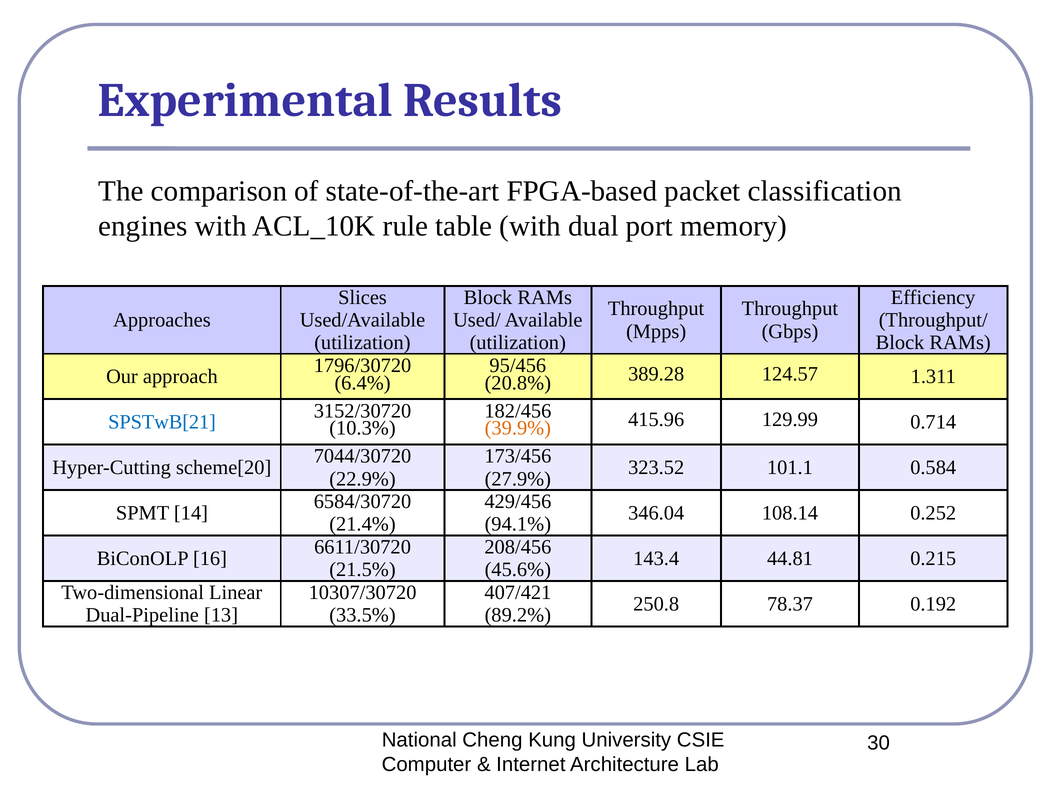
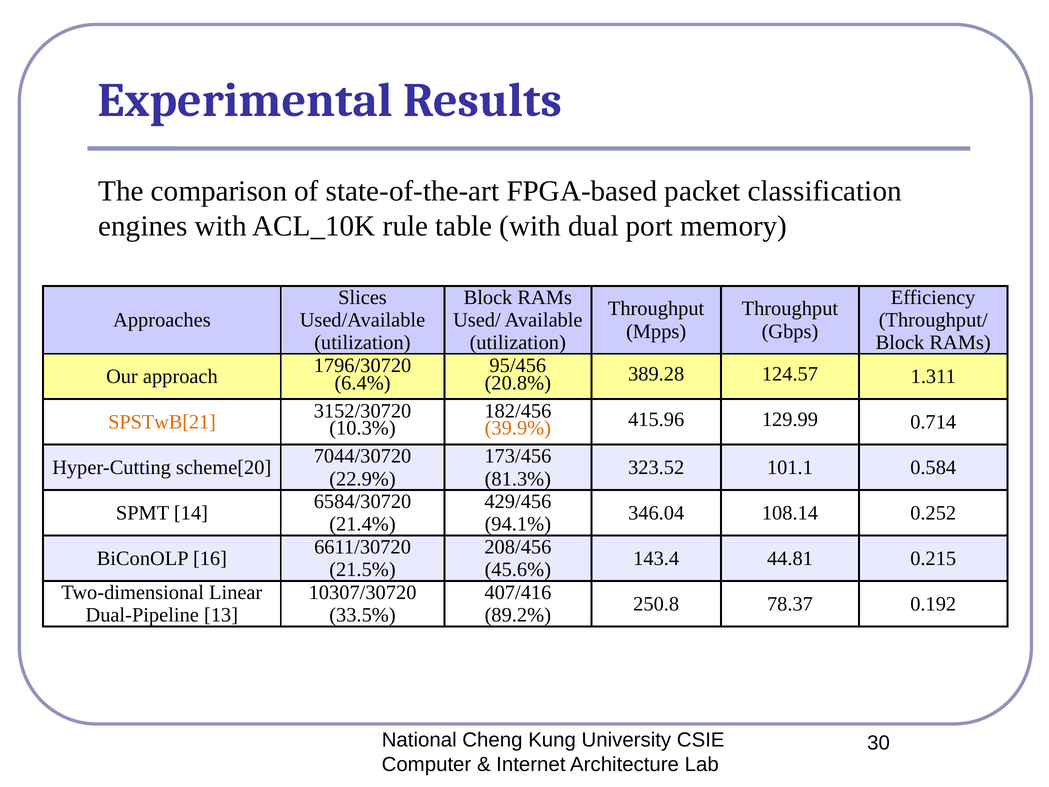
SPSTwB[21 colour: blue -> orange (162, 422)
27.9%: 27.9% -> 81.3% (518, 479)
407/421: 407/421 -> 407/416 (518, 592)
